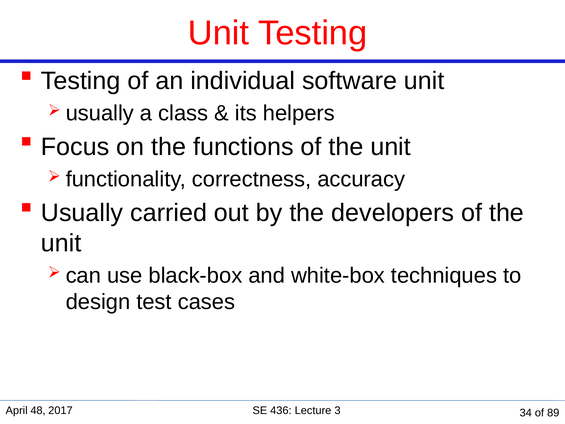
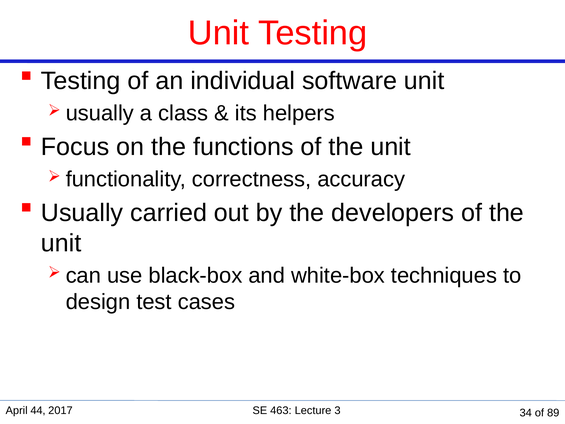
48: 48 -> 44 (38, 410)
436: 436 -> 463 (281, 410)
